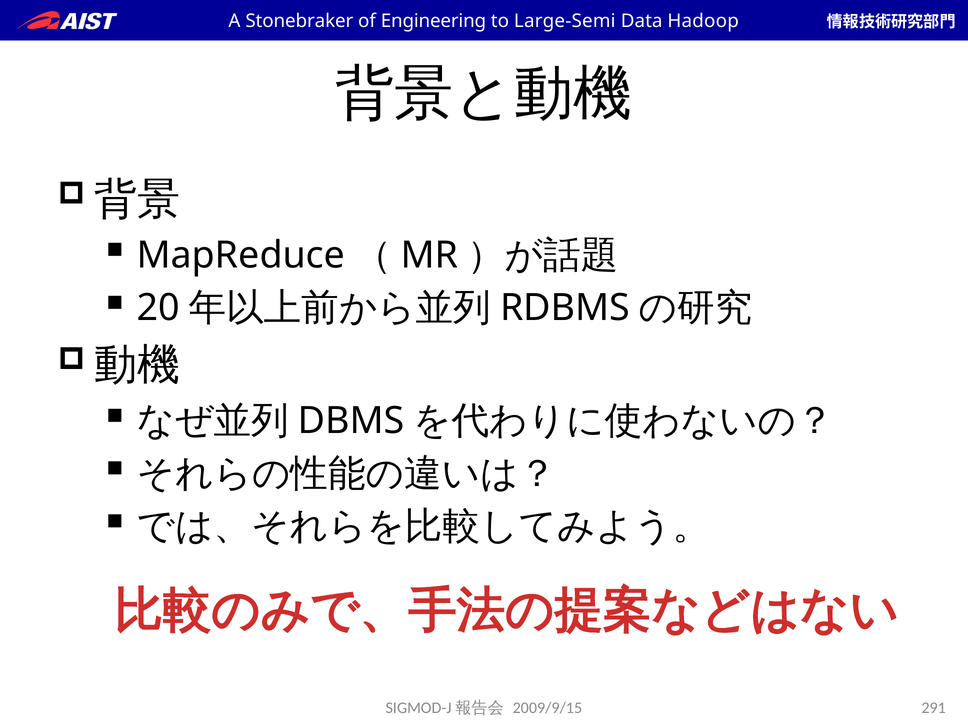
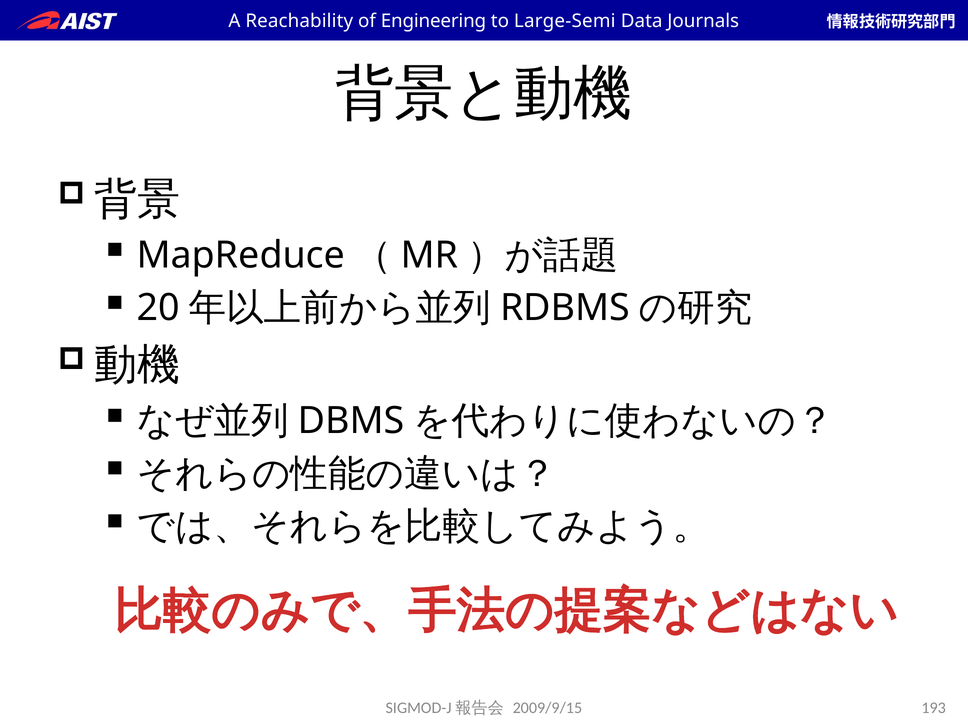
Stonebraker: Stonebraker -> Reachability (299, 21)
Hadoop: Hadoop -> Journals (703, 21)
291: 291 -> 193 (934, 708)
